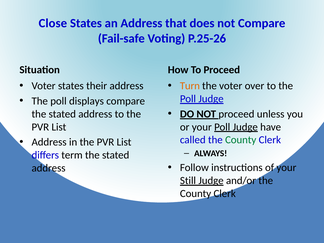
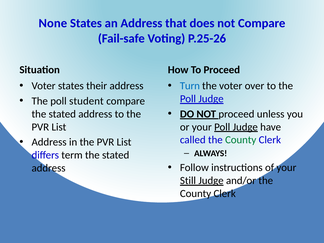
Close: Close -> None (53, 23)
Turn colour: orange -> blue (190, 86)
displays: displays -> student (86, 101)
